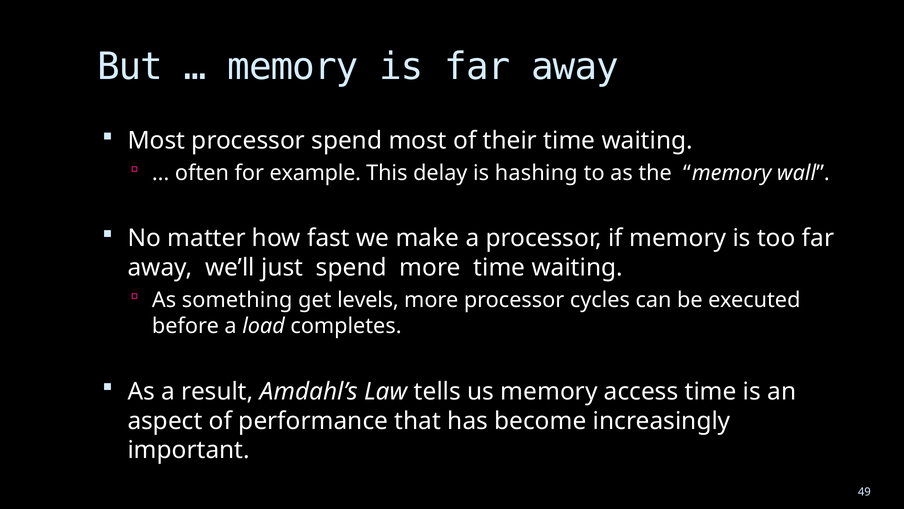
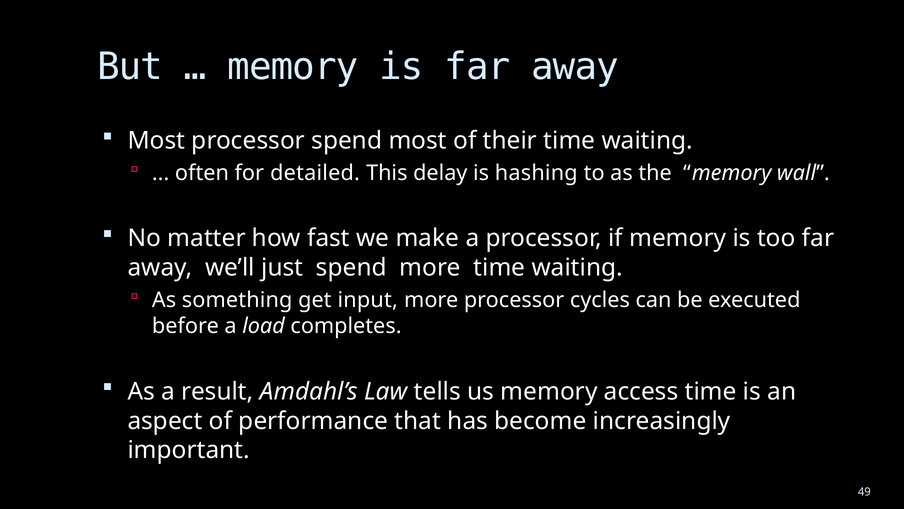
example: example -> detailed (315, 173)
levels: levels -> input (368, 300)
